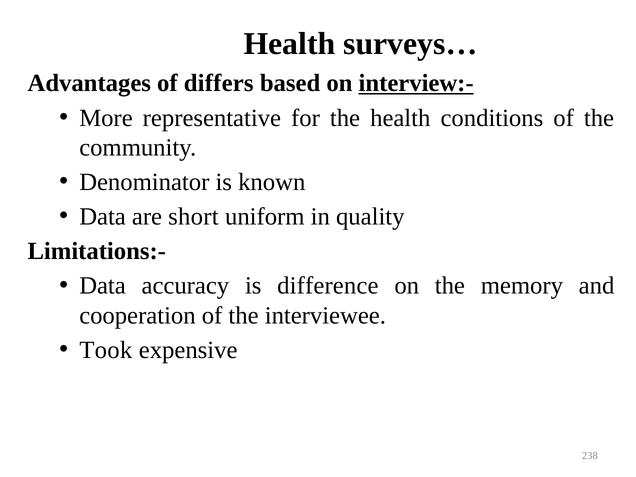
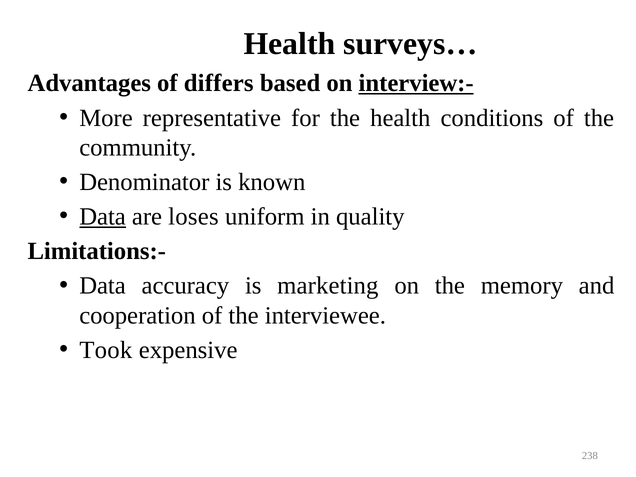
Data underline: none -> present (103, 217)
short: short -> loses (193, 217)
difference: difference -> marketing (328, 286)
